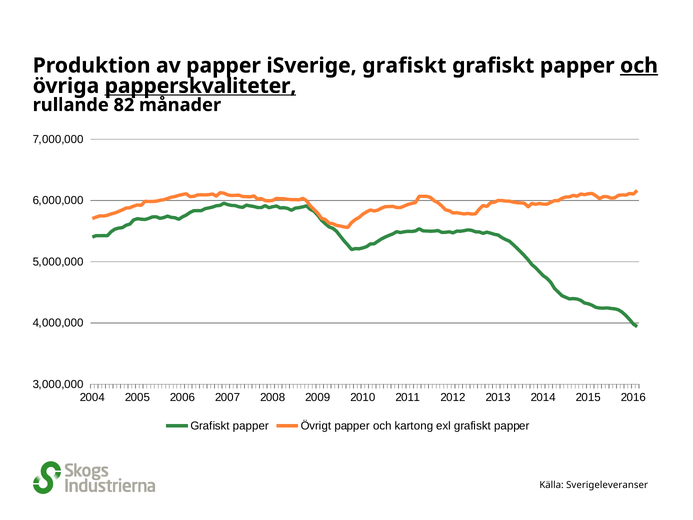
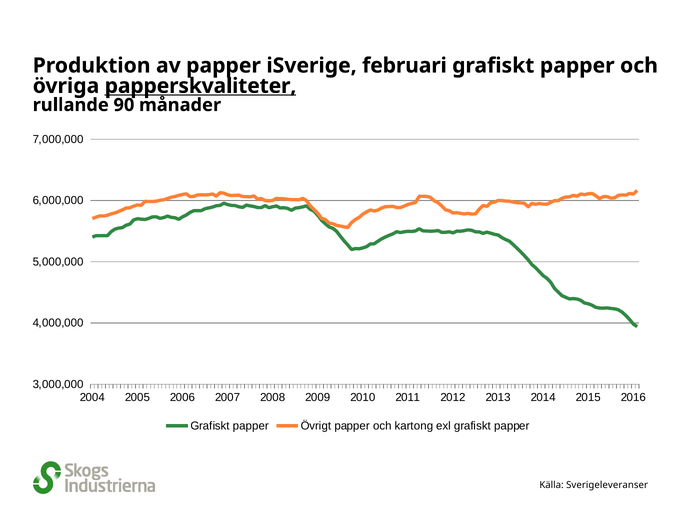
iSverige grafiskt: grafiskt -> februari (405, 66)
och underline: present -> none (639, 66)
82: 82 -> 90 (124, 105)
